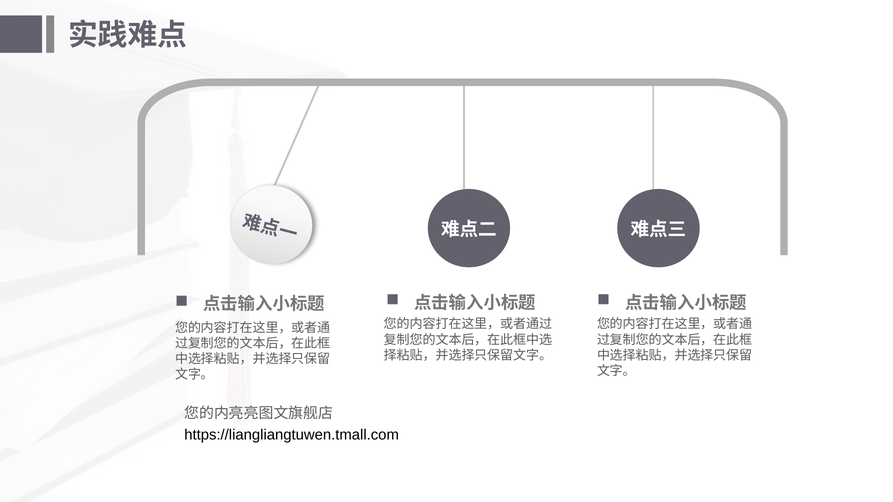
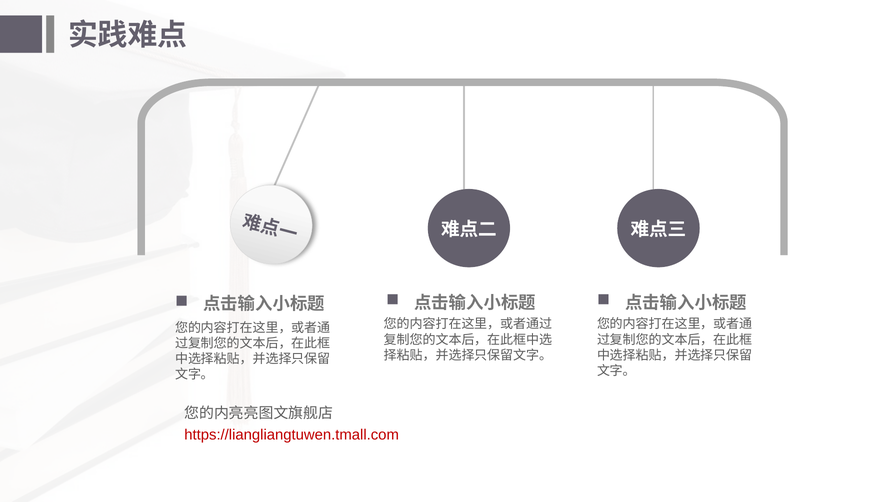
https://liangliangtuwen.tmall.com colour: black -> red (292, 435)
